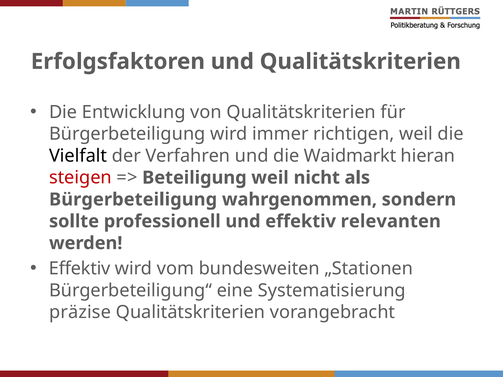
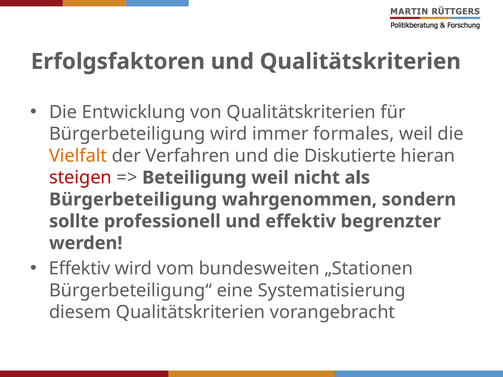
richtigen: richtigen -> formales (354, 134)
Vielfalt colour: black -> orange (78, 156)
Waidmarkt: Waidmarkt -> Diskutierte (350, 156)
relevanten: relevanten -> begrenzter (391, 221)
präzise: präzise -> diesem (80, 312)
